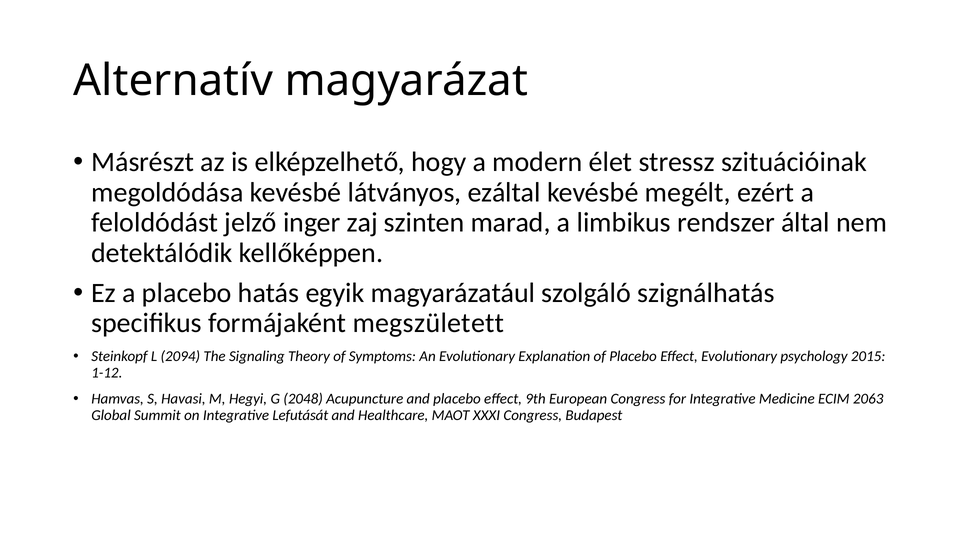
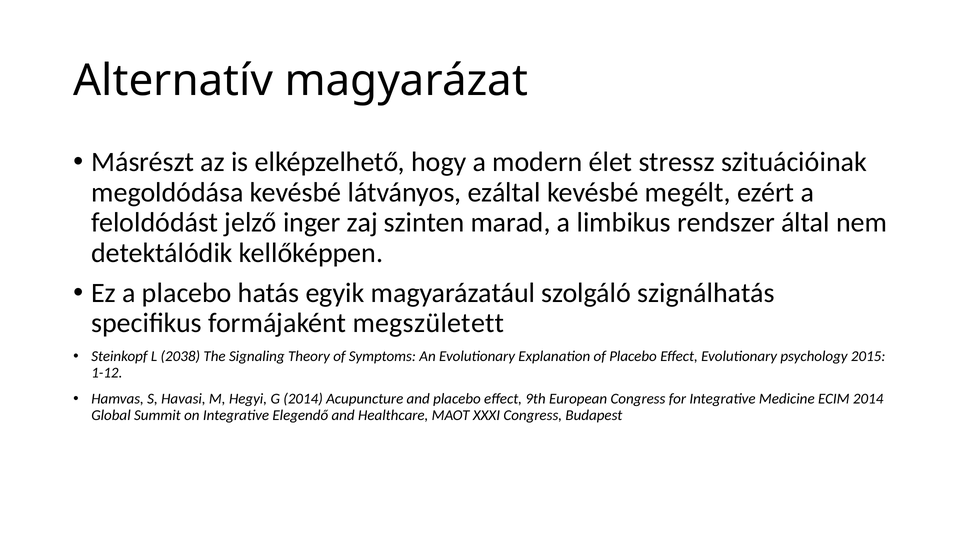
2094: 2094 -> 2038 (180, 357)
G 2048: 2048 -> 2014 (303, 399)
ECIM 2063: 2063 -> 2014 (868, 399)
Lefutását: Lefutását -> Elegendő (300, 416)
